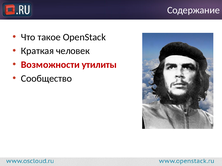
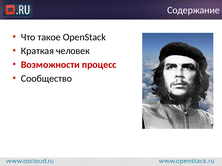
утилиты: утилиты -> процесс (99, 65)
